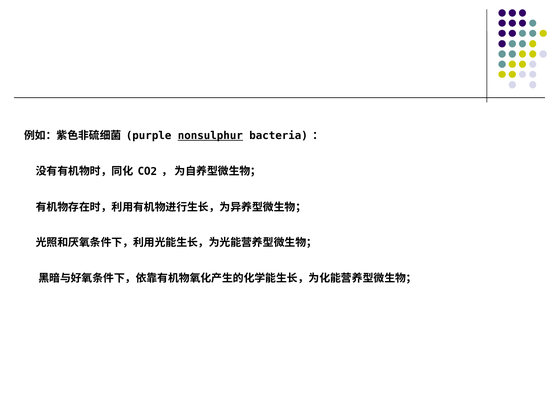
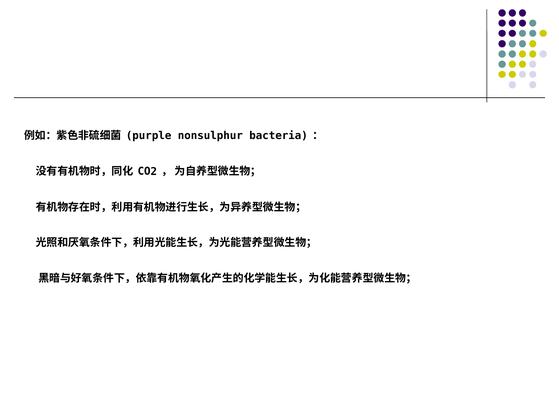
nonsulphur underline: present -> none (210, 136)
